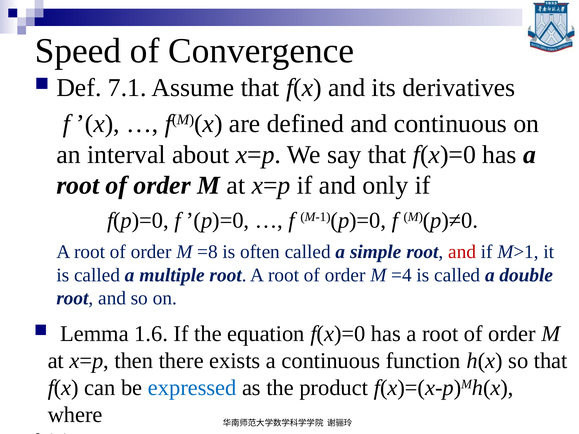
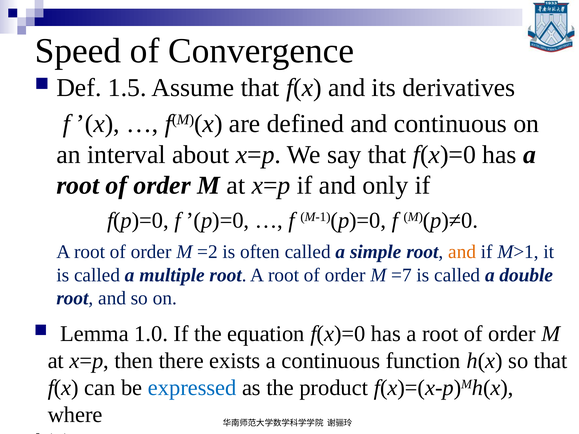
7.1: 7.1 -> 1.5 (127, 88)
=8: =8 -> =2 (208, 252)
and colour: red -> orange (462, 252)
=4: =4 -> =7 (402, 275)
1.6: 1.6 -> 1.0 (151, 334)
